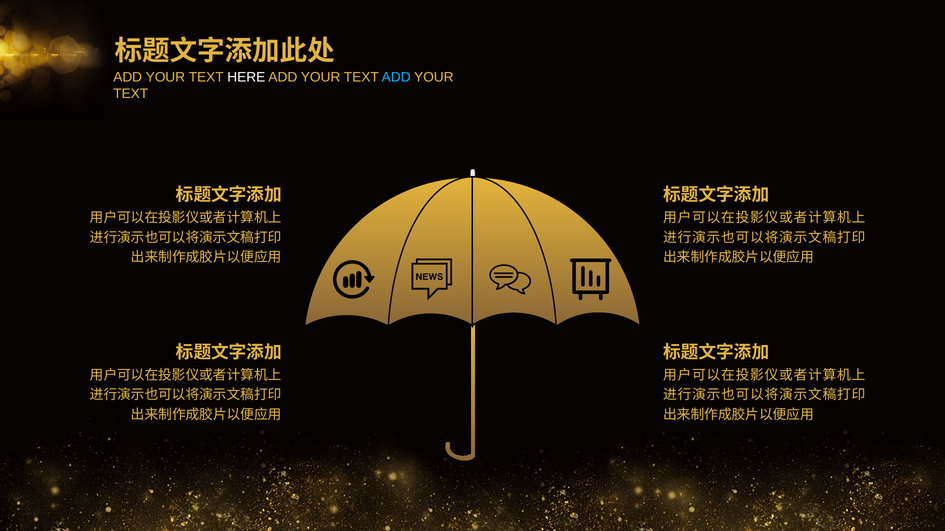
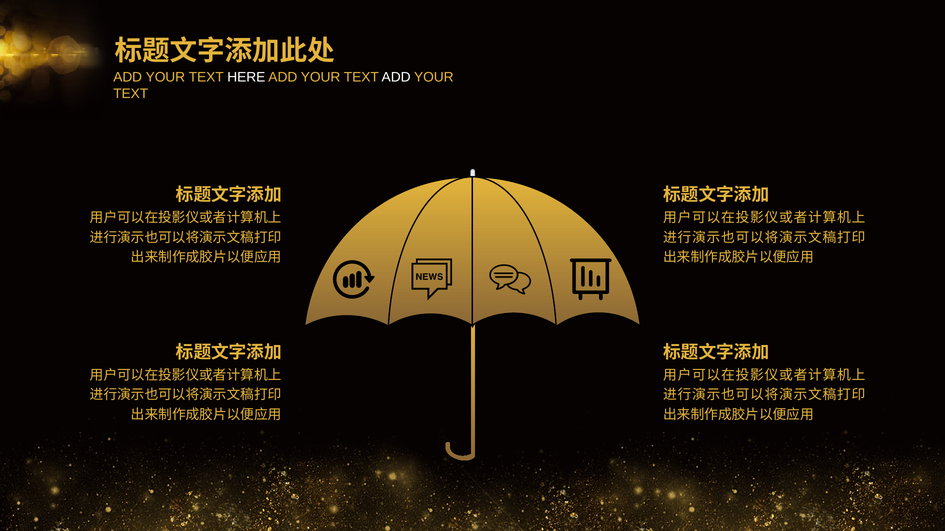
ADD colour: light blue -> white (396, 77)
